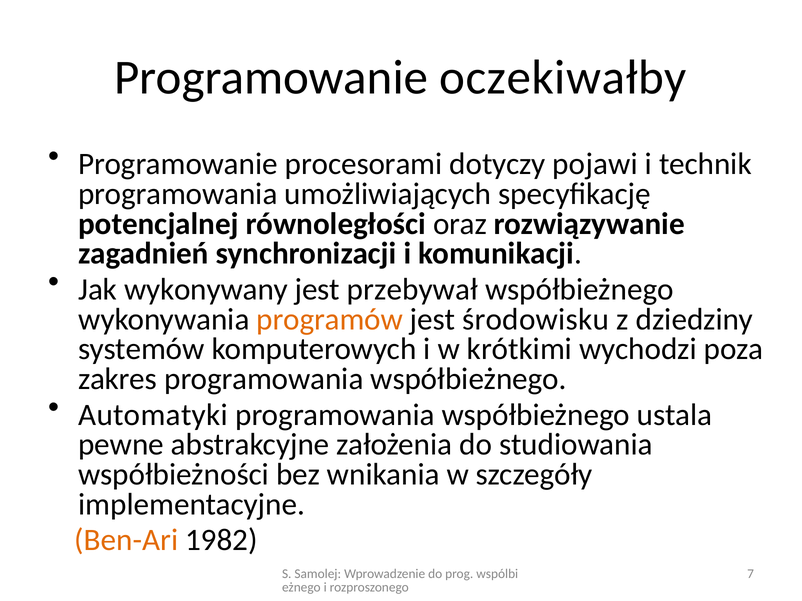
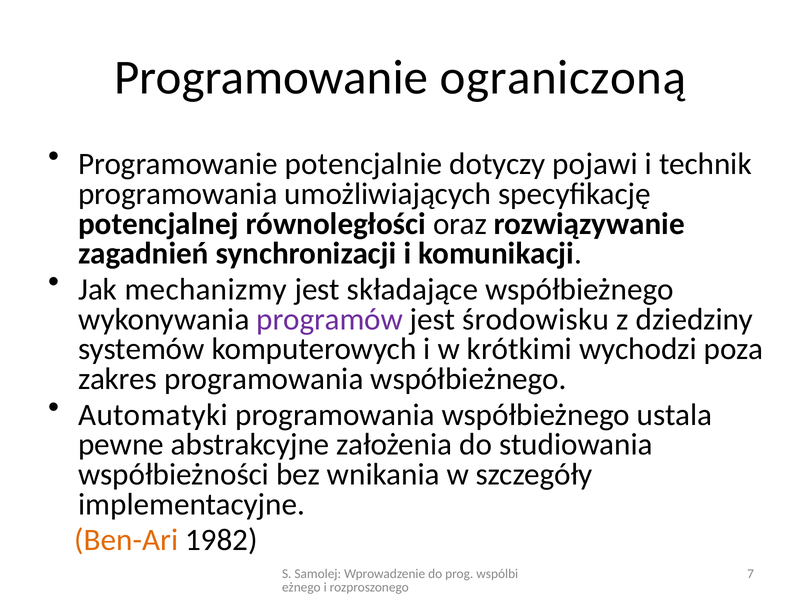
oczekiwałby: oczekiwałby -> ograniczoną (563, 78)
procesorami: procesorami -> potencjalnie (364, 164)
wykonywany: wykonywany -> mechanizmy (206, 290)
przebywał: przebywał -> składające (412, 290)
programów colour: orange -> purple (330, 320)
